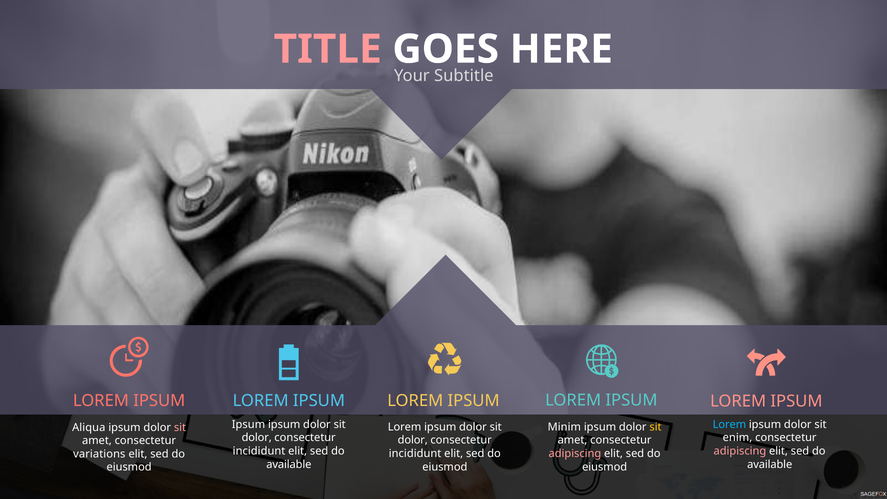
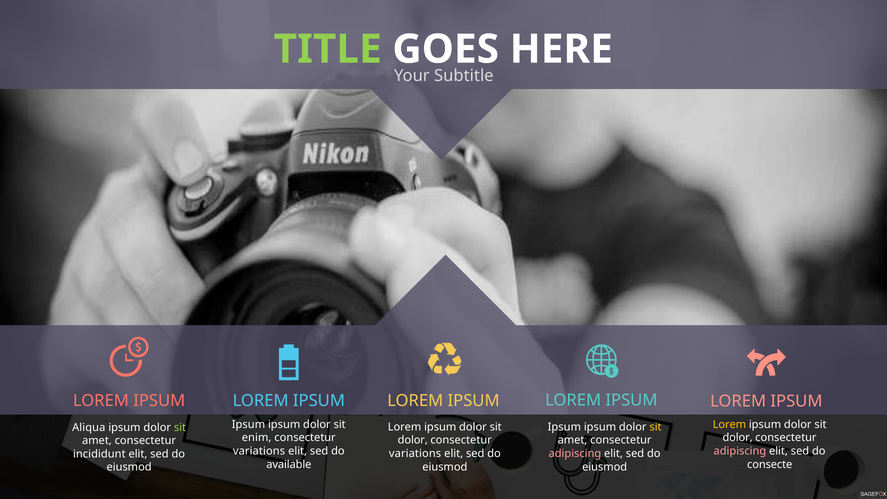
TITLE colour: pink -> light green (328, 49)
Lorem colour: light blue -> yellow (729, 424)
Minim: Minim -> Ipsum (564, 427)
sit colour: pink -> light green (180, 427)
dolor: dolor -> enim (257, 438)
enim: enim -> dolor (738, 438)
incididunt: incididunt -> variations (259, 451)
incididunt: incididunt -> variations (415, 454)
variations: variations -> incididunt (99, 454)
available: available -> consecte (770, 464)
